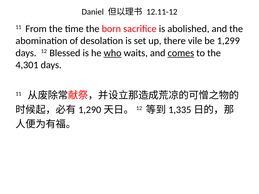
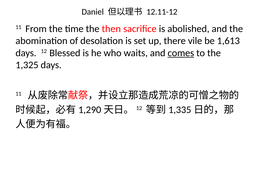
born: born -> then (111, 29)
1,299: 1,299 -> 1,613 (228, 41)
who underline: present -> none (113, 53)
4,301: 4,301 -> 1,325 (27, 65)
